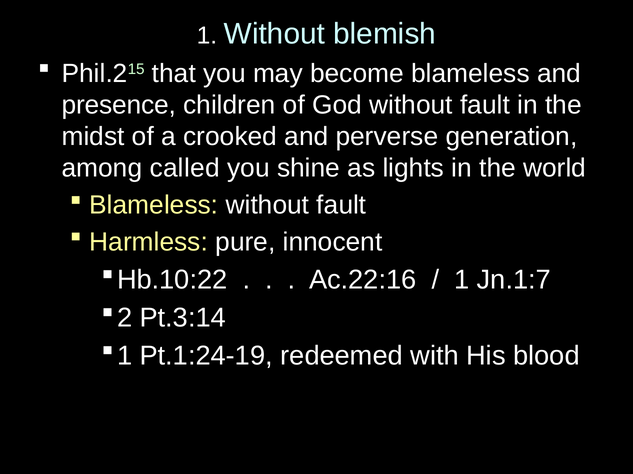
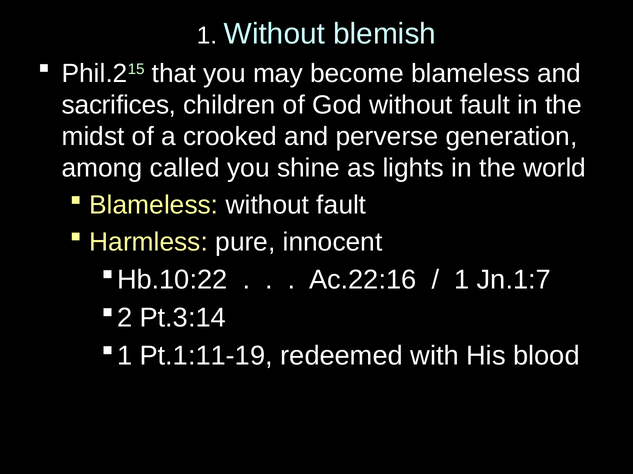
presence: presence -> sacrifices (119, 105)
Pt.1:24-19: Pt.1:24-19 -> Pt.1:11-19 (206, 356)
